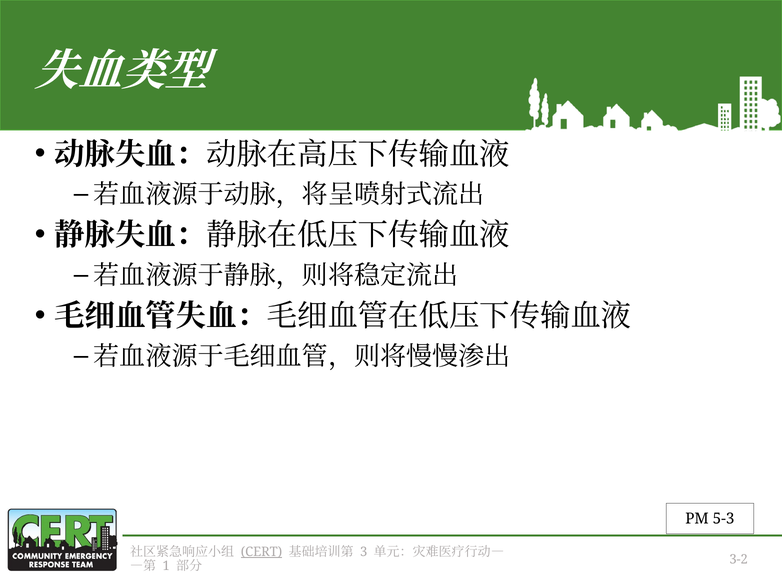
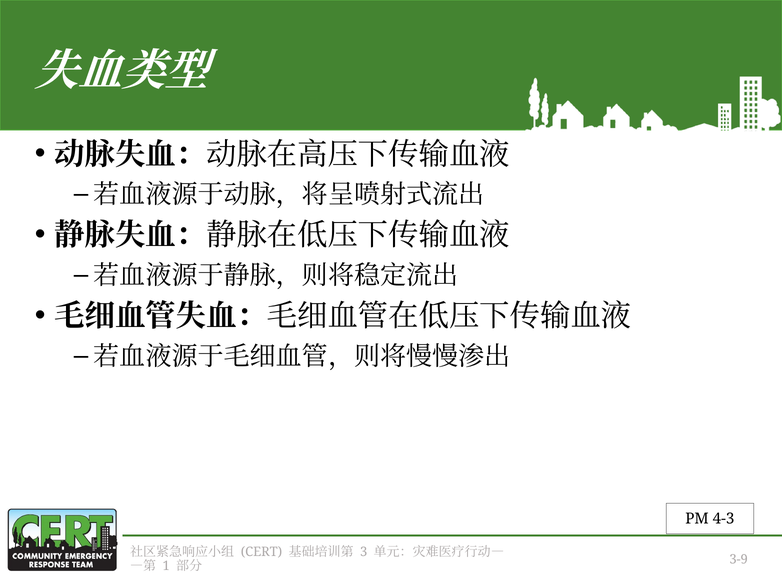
5-3: 5-3 -> 4-3 (724, 518)
CERT underline: present -> none (261, 551)
3-2: 3-2 -> 3-9 (739, 559)
